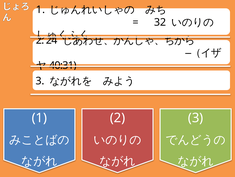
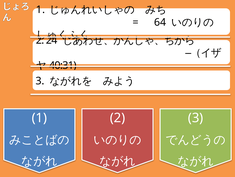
32: 32 -> 64 (160, 22)
